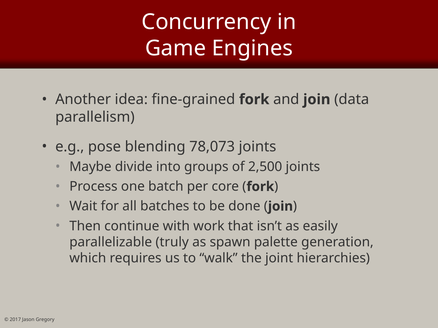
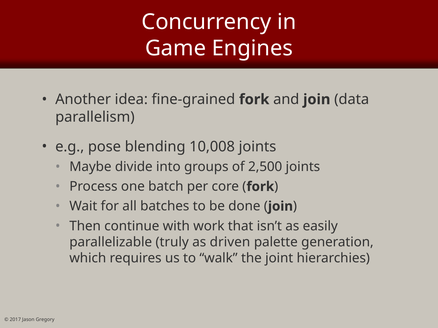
78,073: 78,073 -> 10,008 (212, 147)
spawn: spawn -> driven (230, 242)
